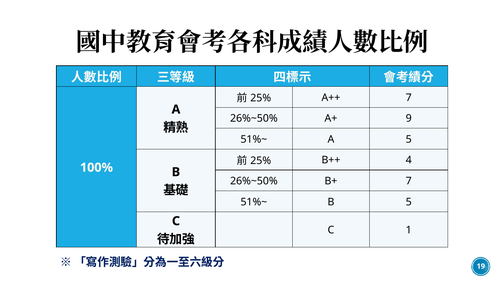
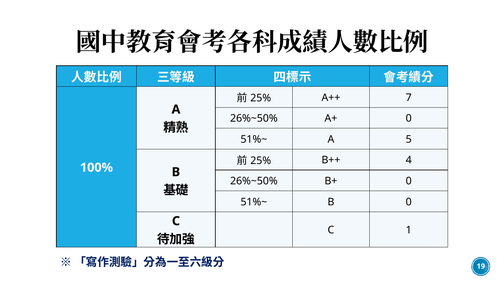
A+ 9: 9 -> 0 (409, 119)
B+ 7: 7 -> 0 (409, 181)
B 5: 5 -> 0 (409, 202)
